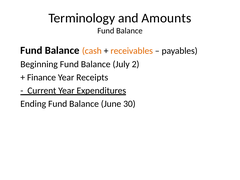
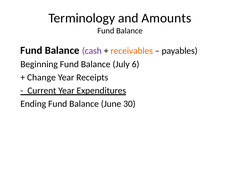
cash colour: orange -> purple (92, 51)
2: 2 -> 6 (136, 64)
Finance: Finance -> Change (41, 77)
